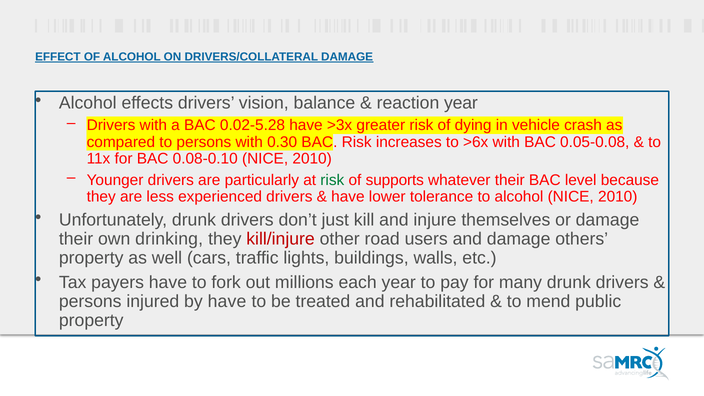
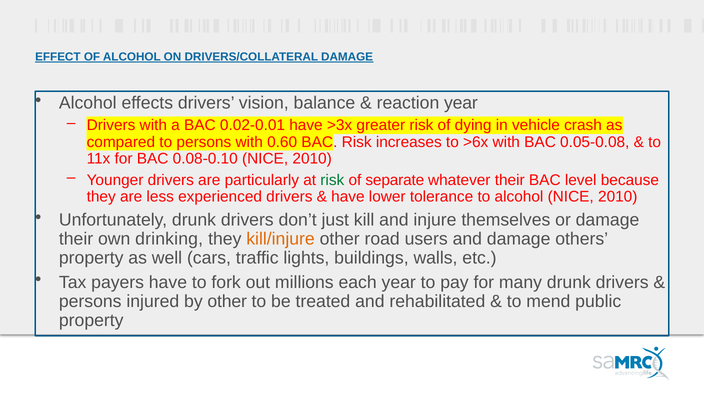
0.02-5.28: 0.02-5.28 -> 0.02-0.01 (253, 125)
0.30: 0.30 -> 0.60 (282, 142)
supports: supports -> separate (395, 180)
kill/injure colour: red -> orange (281, 239)
by have: have -> other (227, 301)
